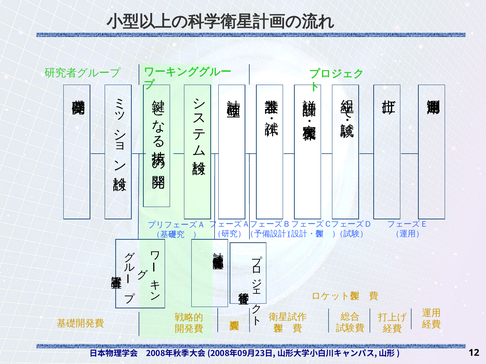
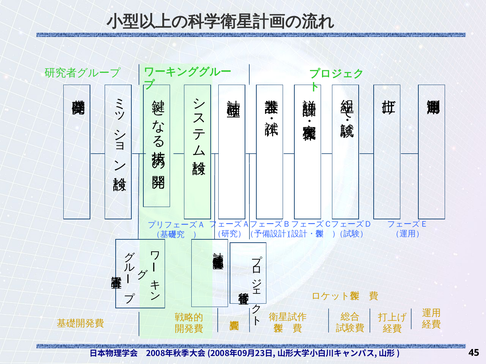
12: 12 -> 45 (474, 353)
